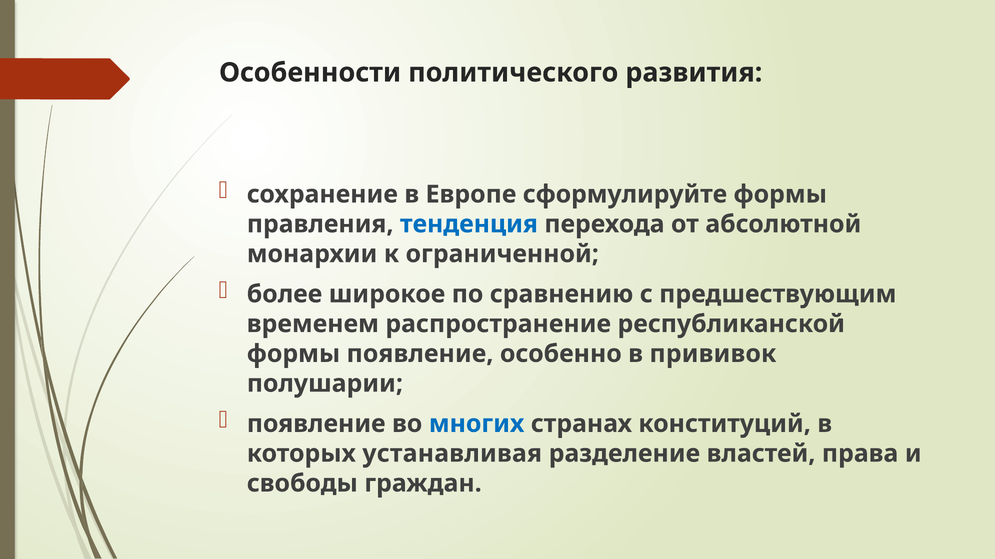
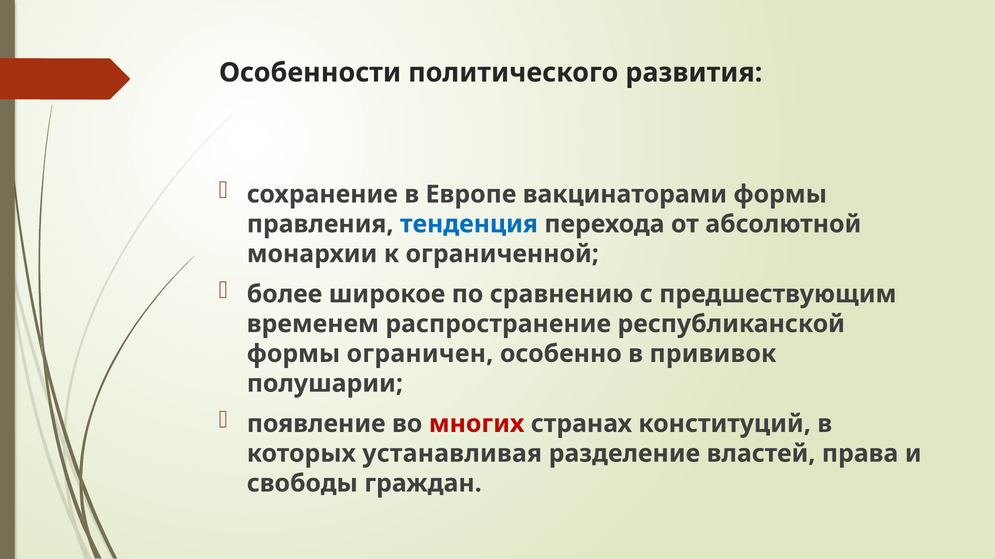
сформулируйте: сформулируйте -> вакцинаторами (625, 195)
формы появление: появление -> ограничен (420, 354)
многих colour: blue -> red (477, 424)
